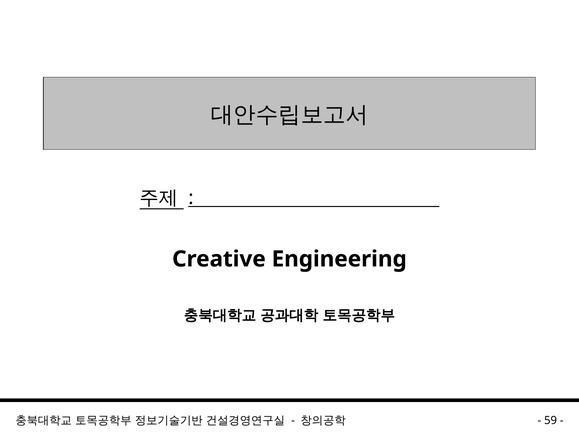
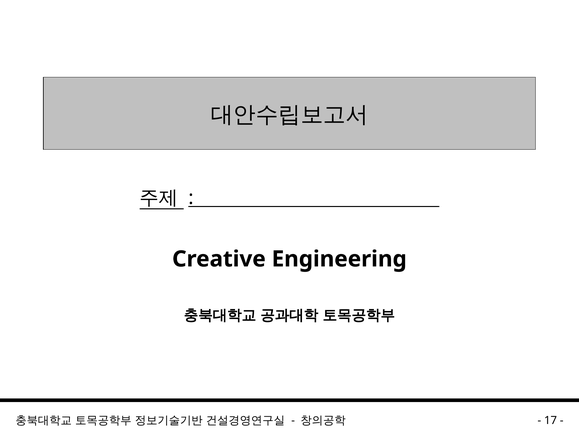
59: 59 -> 17 (551, 421)
